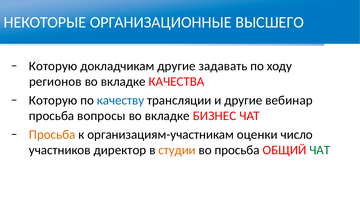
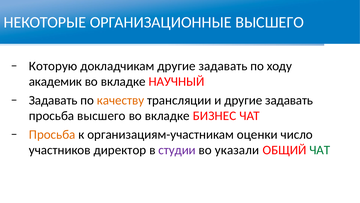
регионов: регионов -> академик (55, 81)
КАЧЕСТВА: КАЧЕСТВА -> НАУЧНЫЙ (176, 81)
Которую: Которую -> Задавать (53, 100)
качеству colour: blue -> orange (121, 100)
и другие вебинар: вебинар -> задавать (289, 100)
просьба вопросы: вопросы -> высшего (101, 116)
студии colour: orange -> purple (177, 150)
во просьба: просьба -> указали (237, 150)
